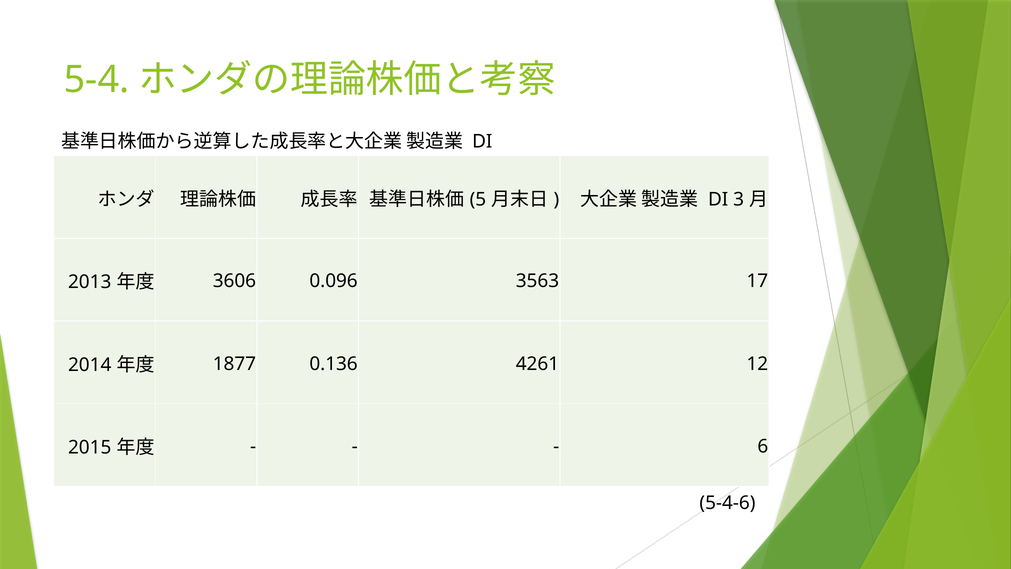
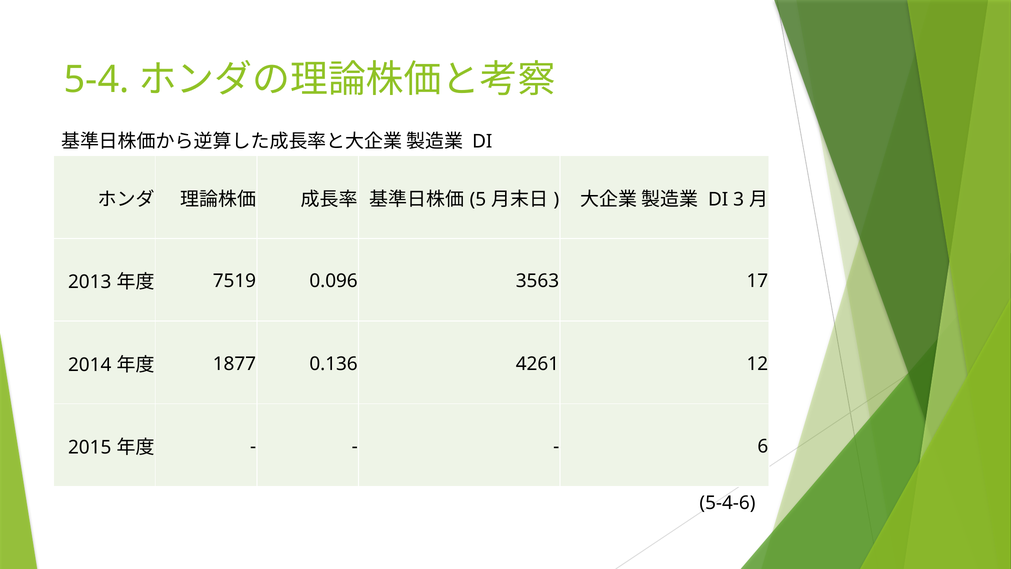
3606: 3606 -> 7519 (234, 281)
